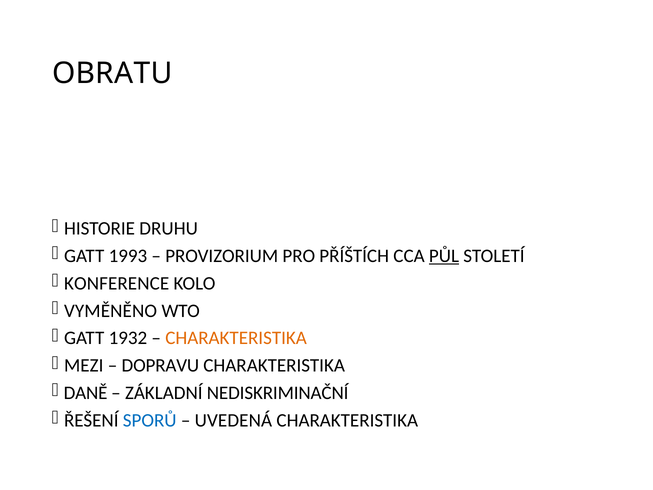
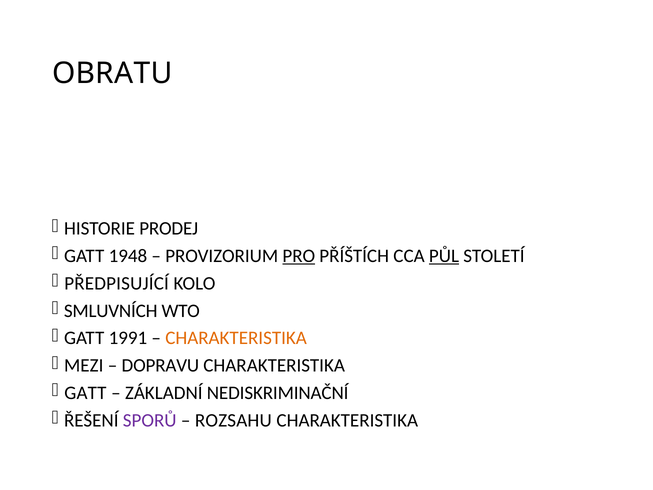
DRUHU: DRUHU -> PRODEJ (169, 228)
1993: 1993 -> 1948 (128, 256)
PRO underline: none -> present (299, 256)
KONFERENCE: KONFERENCE -> PŘEDPISUJÍCÍ (117, 283)
VYMĚNĚNO: VYMĚNĚNO -> SMLUVNÍCH (111, 311)
1932: 1932 -> 1991 (128, 338)
DANĚ: DANĚ -> GATT (85, 393)
SPORŮ colour: blue -> purple (150, 420)
UVEDENÁ: UVEDENÁ -> ROZSAHU (233, 420)
